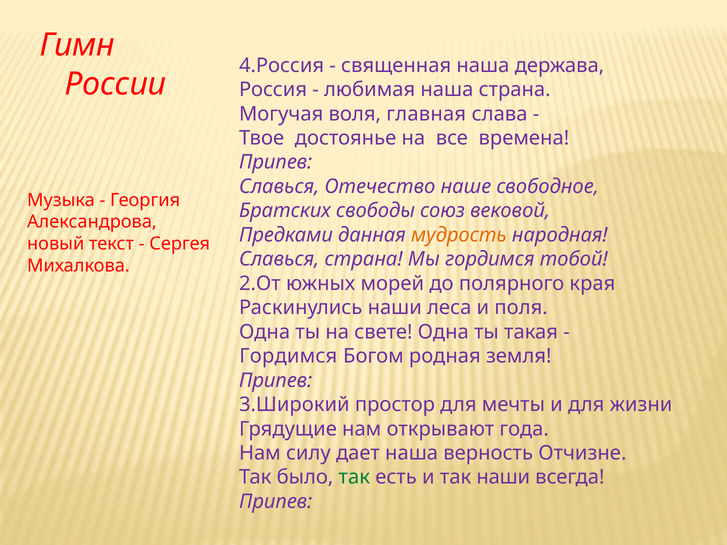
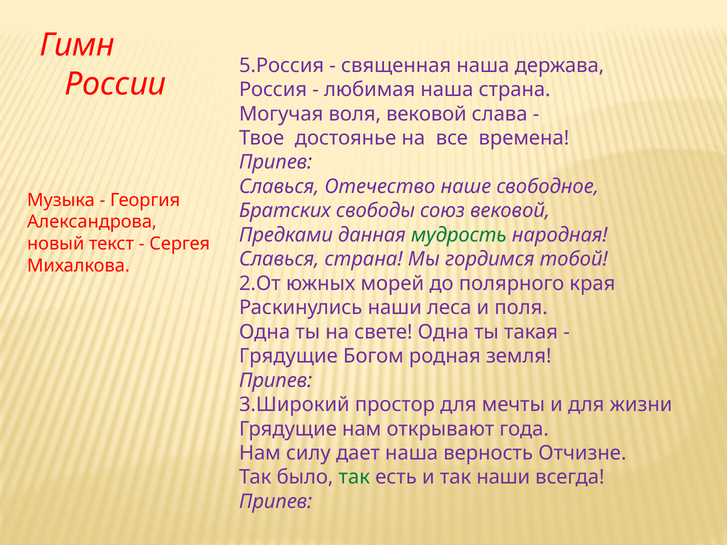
4.Россия: 4.Россия -> 5.Россия (282, 65)
воля главная: главная -> вековой (426, 114)
мудрость colour: orange -> green (459, 235)
Гордимся: Гордимся -> Грядущие (288, 356)
